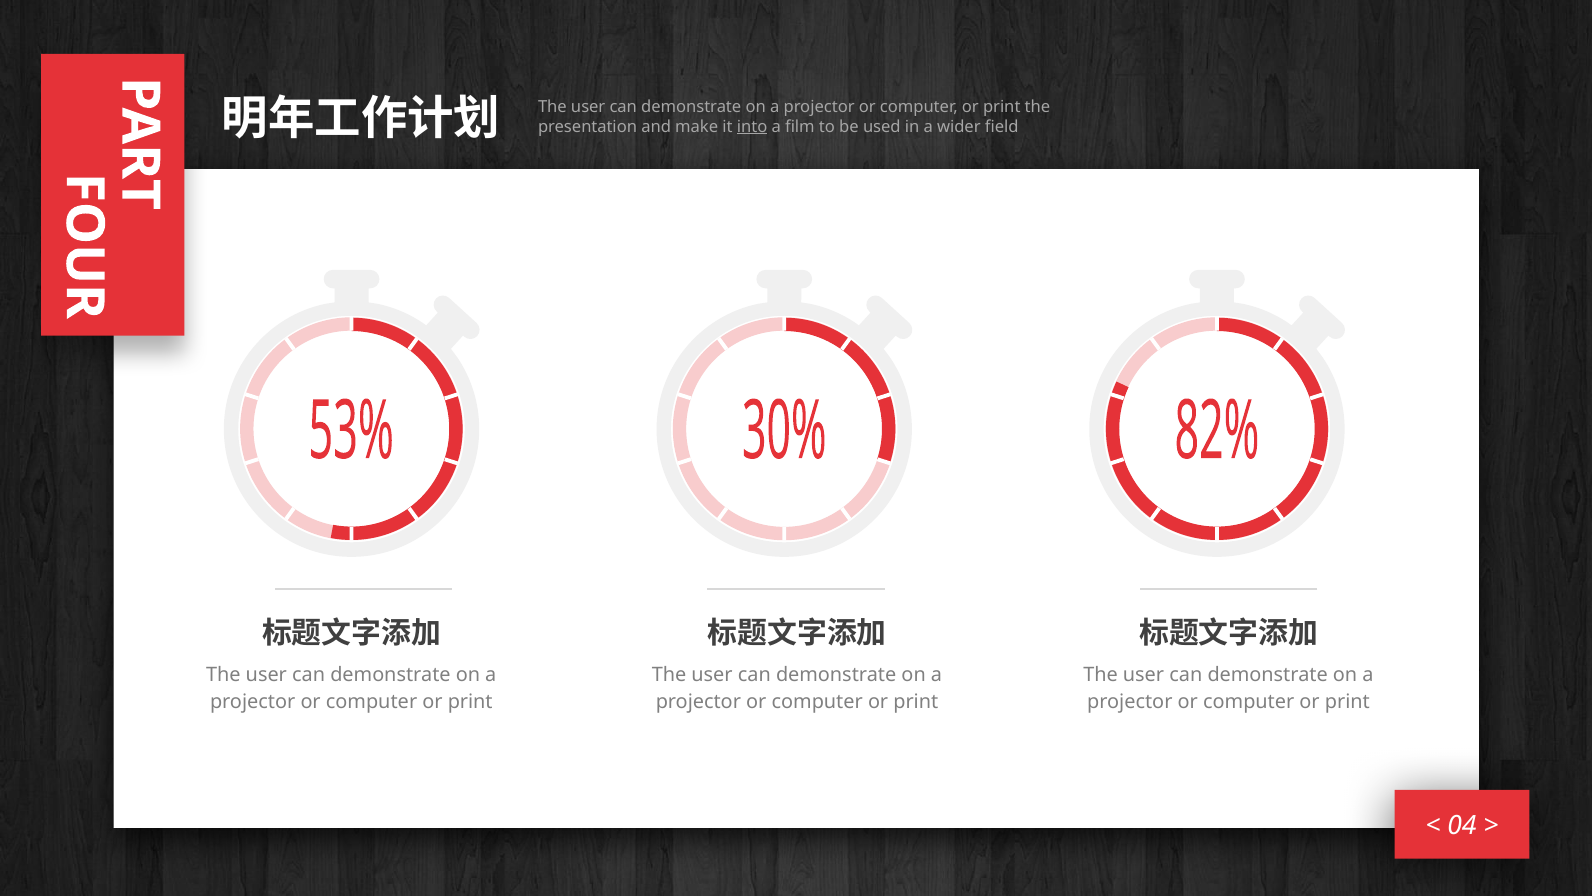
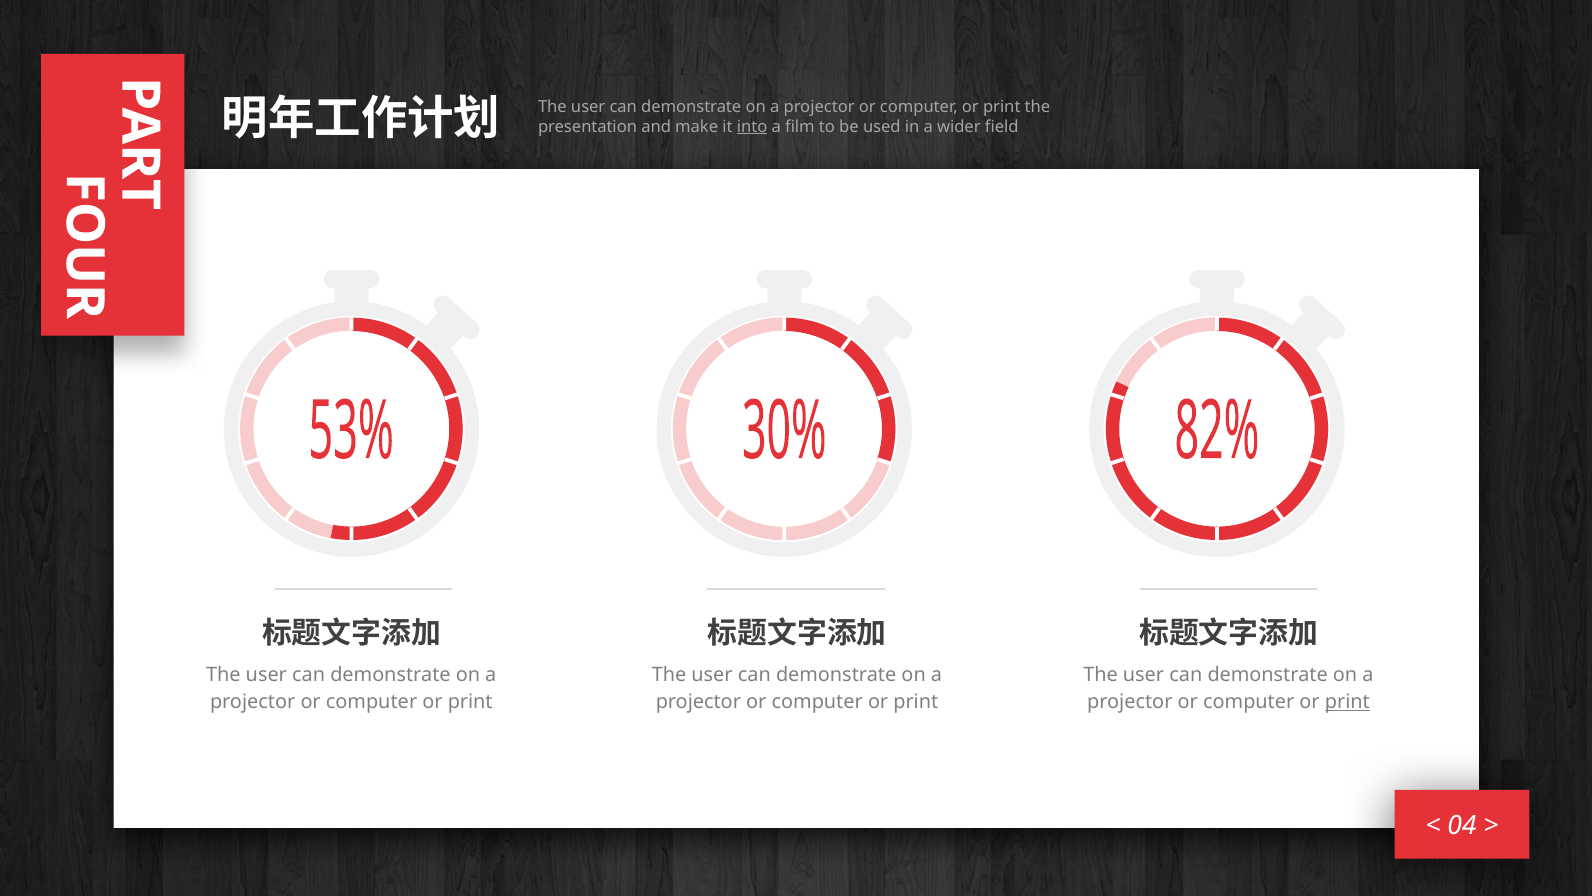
print underline: none -> present (1347, 701)
